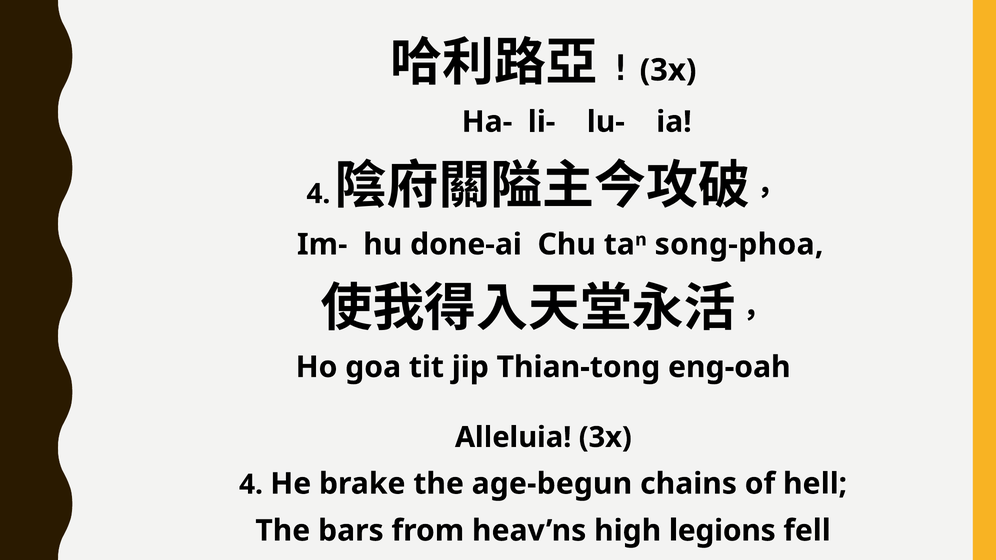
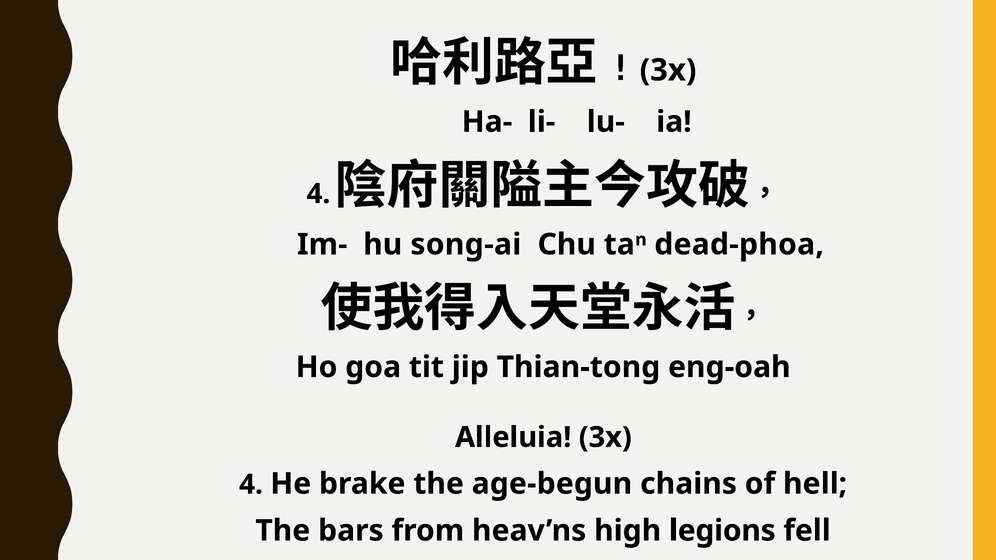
done-ai: done-ai -> song-ai (466, 245)
song-phoa: song-phoa -> dead-phoa (739, 245)
